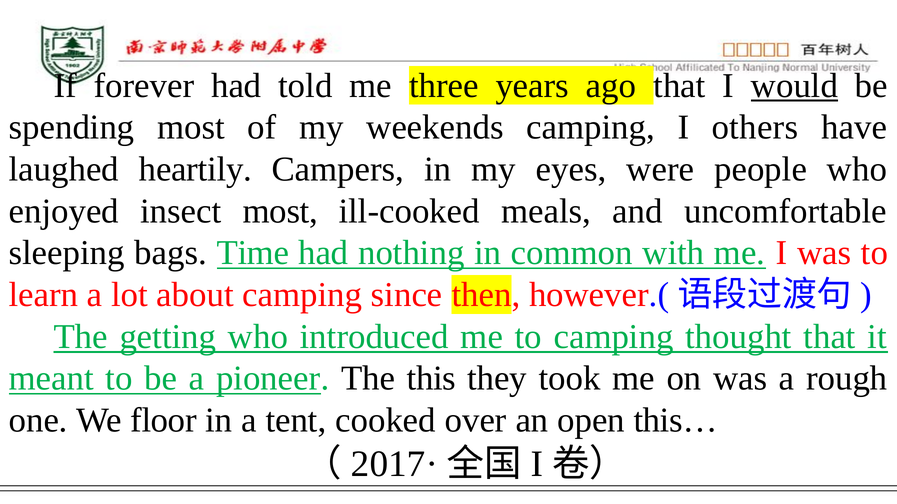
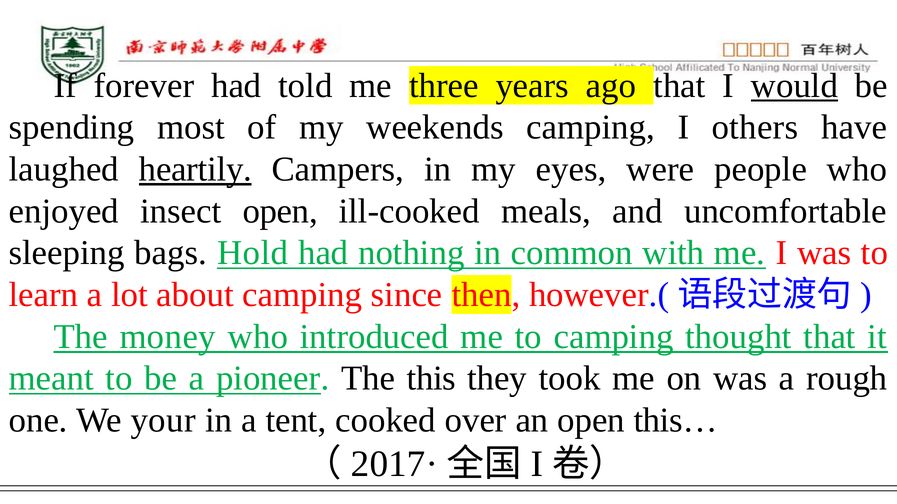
heartily underline: none -> present (195, 169)
insect most: most -> open (280, 211)
Time: Time -> Hold (253, 253)
getting: getting -> money (168, 337)
floor: floor -> your (163, 421)
